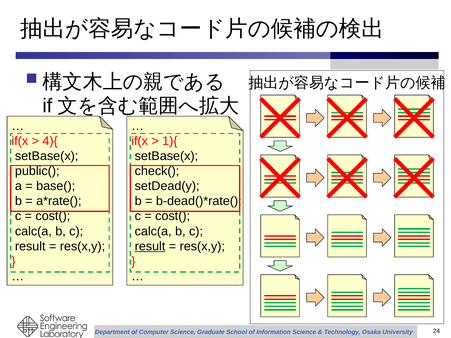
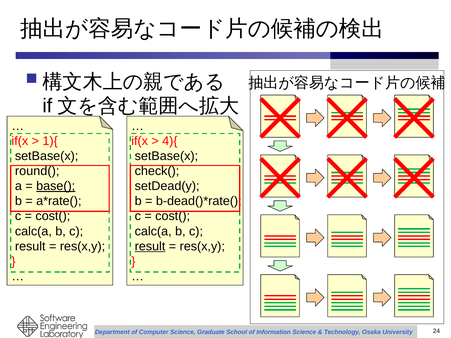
4){: 4){ -> 1){ (50, 141)
1){: 1){ -> 4){ (170, 141)
public(: public( -> round( (37, 171)
base( underline: none -> present (56, 186)
